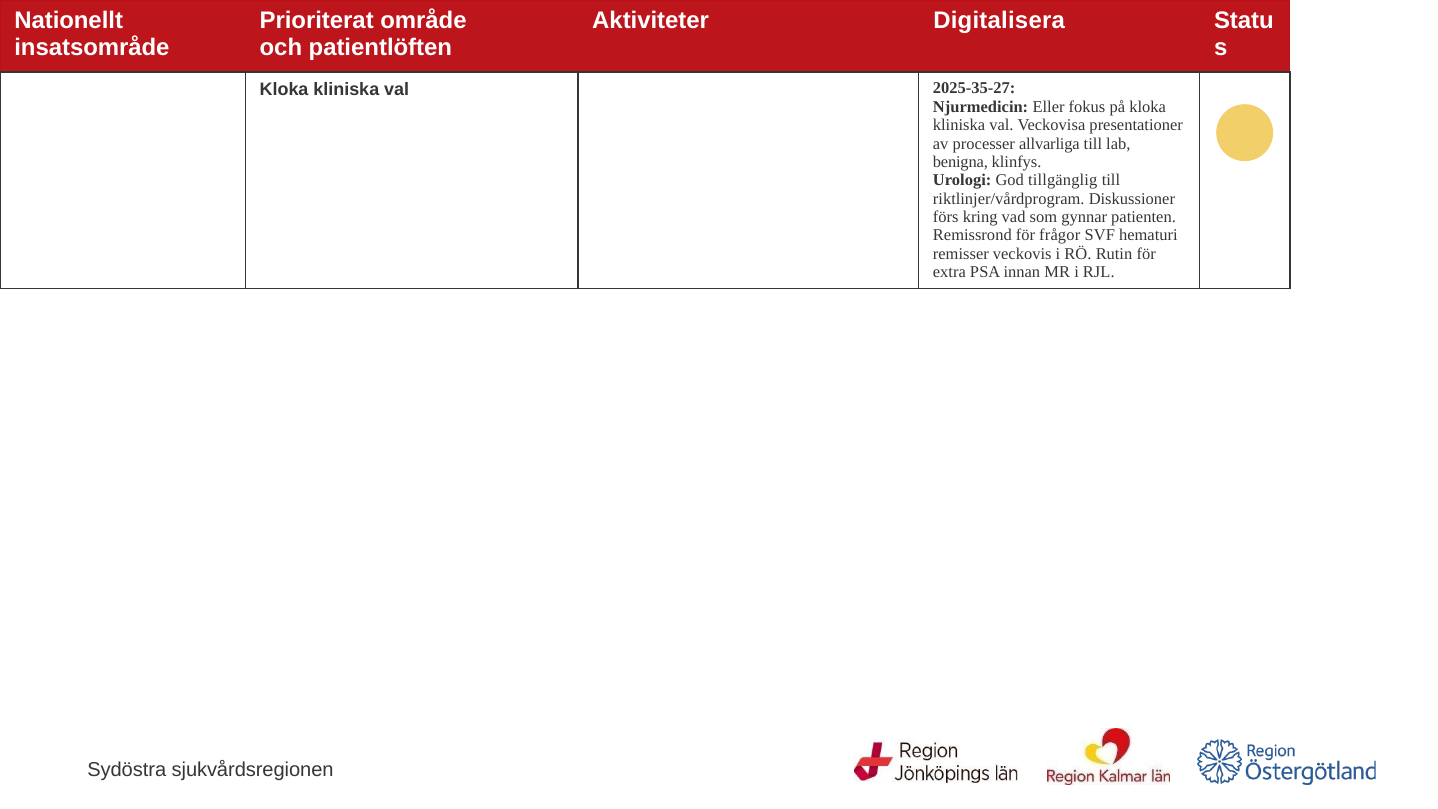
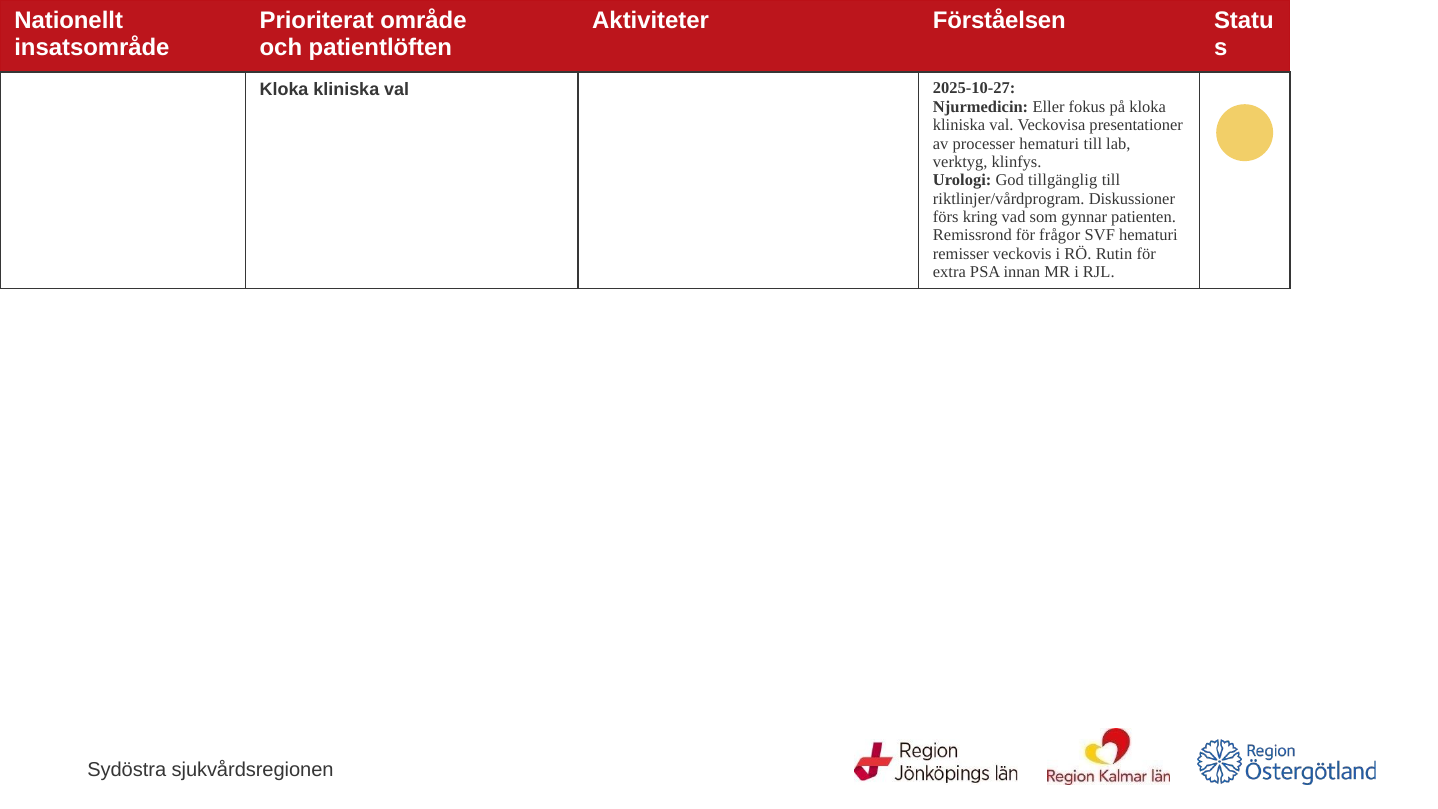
Digitalisera: Digitalisera -> Förståelsen (999, 21)
2025-35-27: 2025-35-27 -> 2025-10-27 (974, 89)
processer allvarliga: allvarliga -> hematuri (1049, 144)
benigna: benigna -> verktyg (960, 162)
